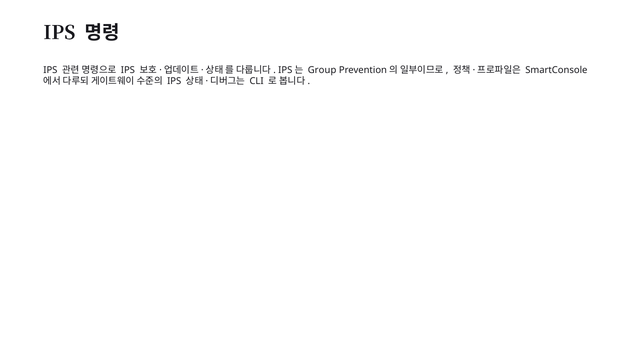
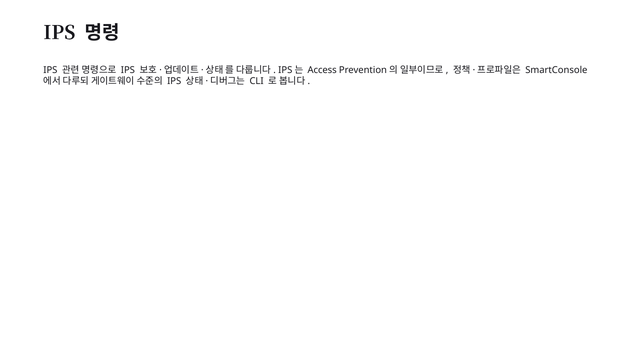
Group: Group -> Access (322, 70)
